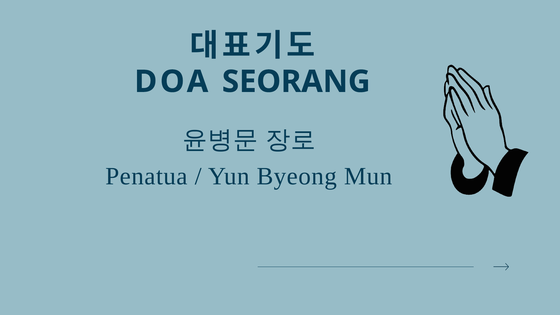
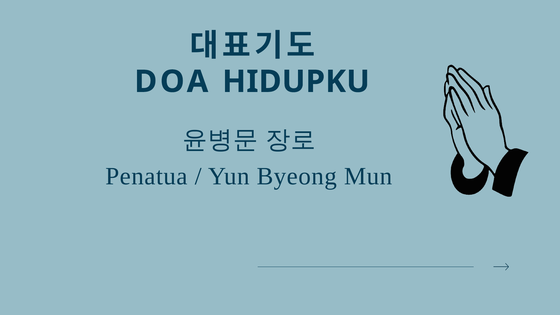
SEORANG: SEORANG -> HIDUPKU (296, 82)
